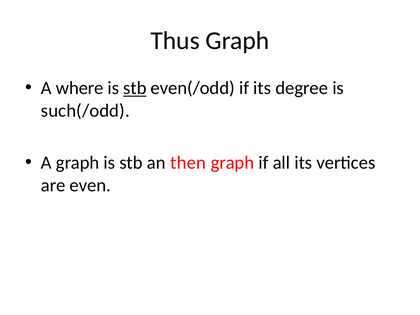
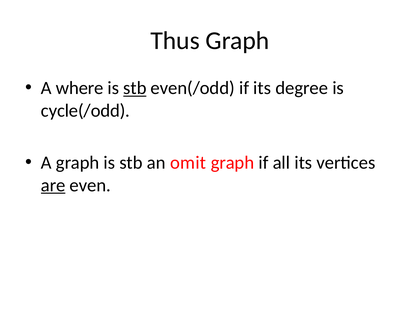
such(/odd: such(/odd -> cycle(/odd (85, 111)
then: then -> omit (188, 163)
are underline: none -> present (53, 185)
